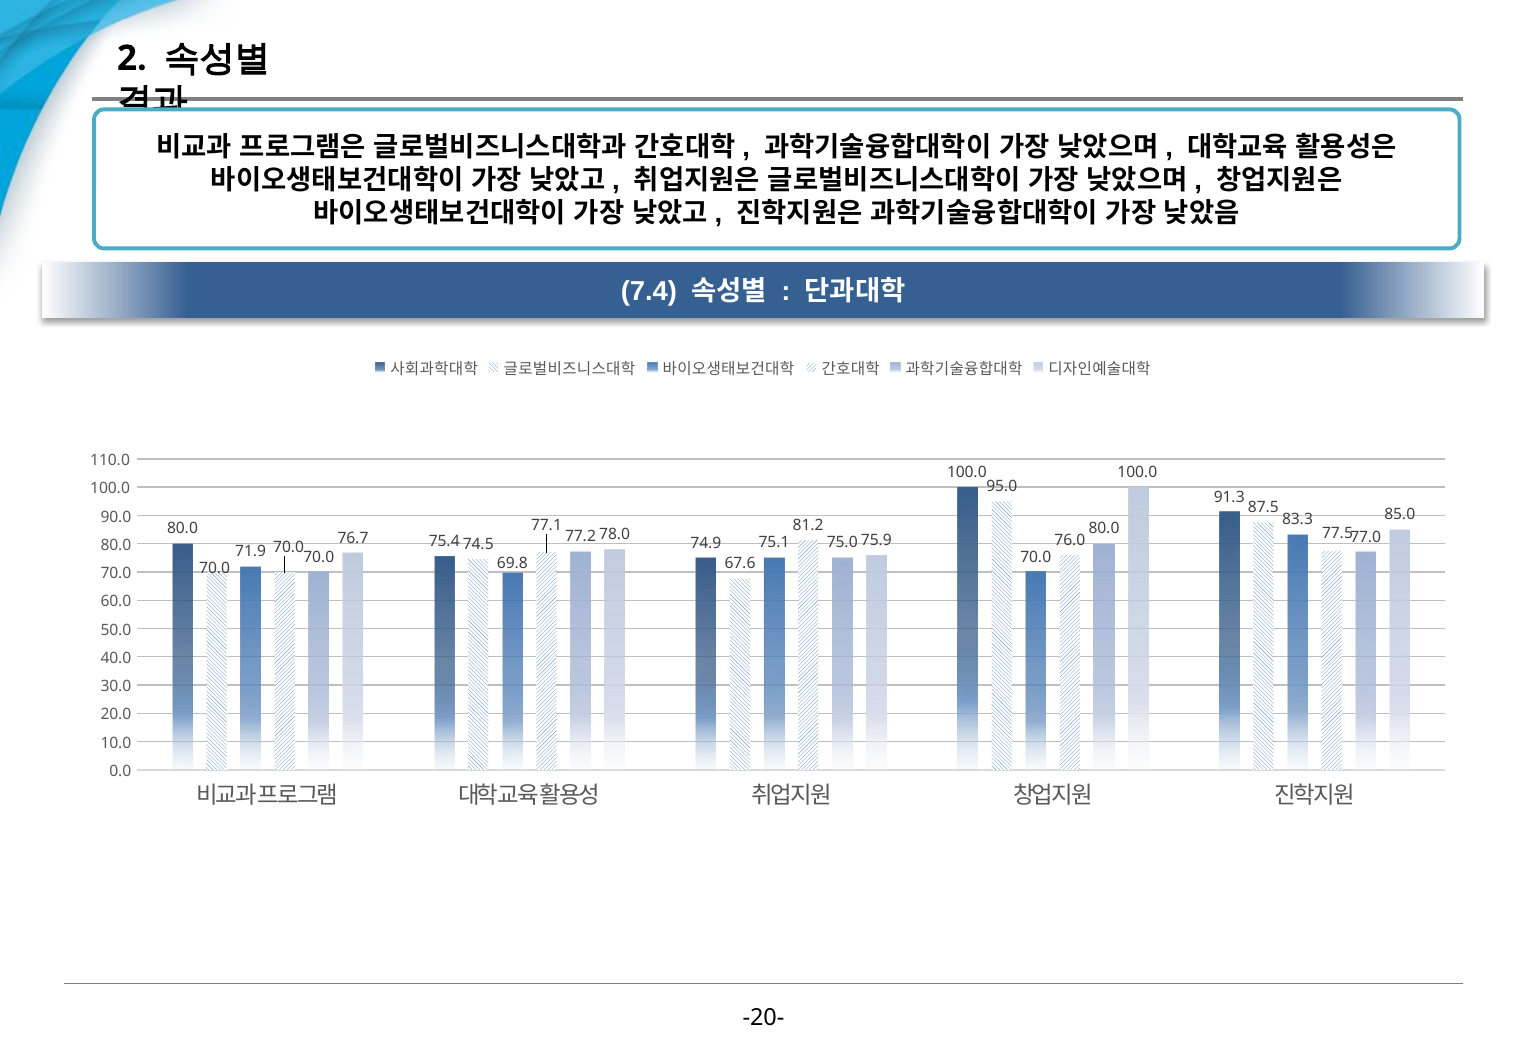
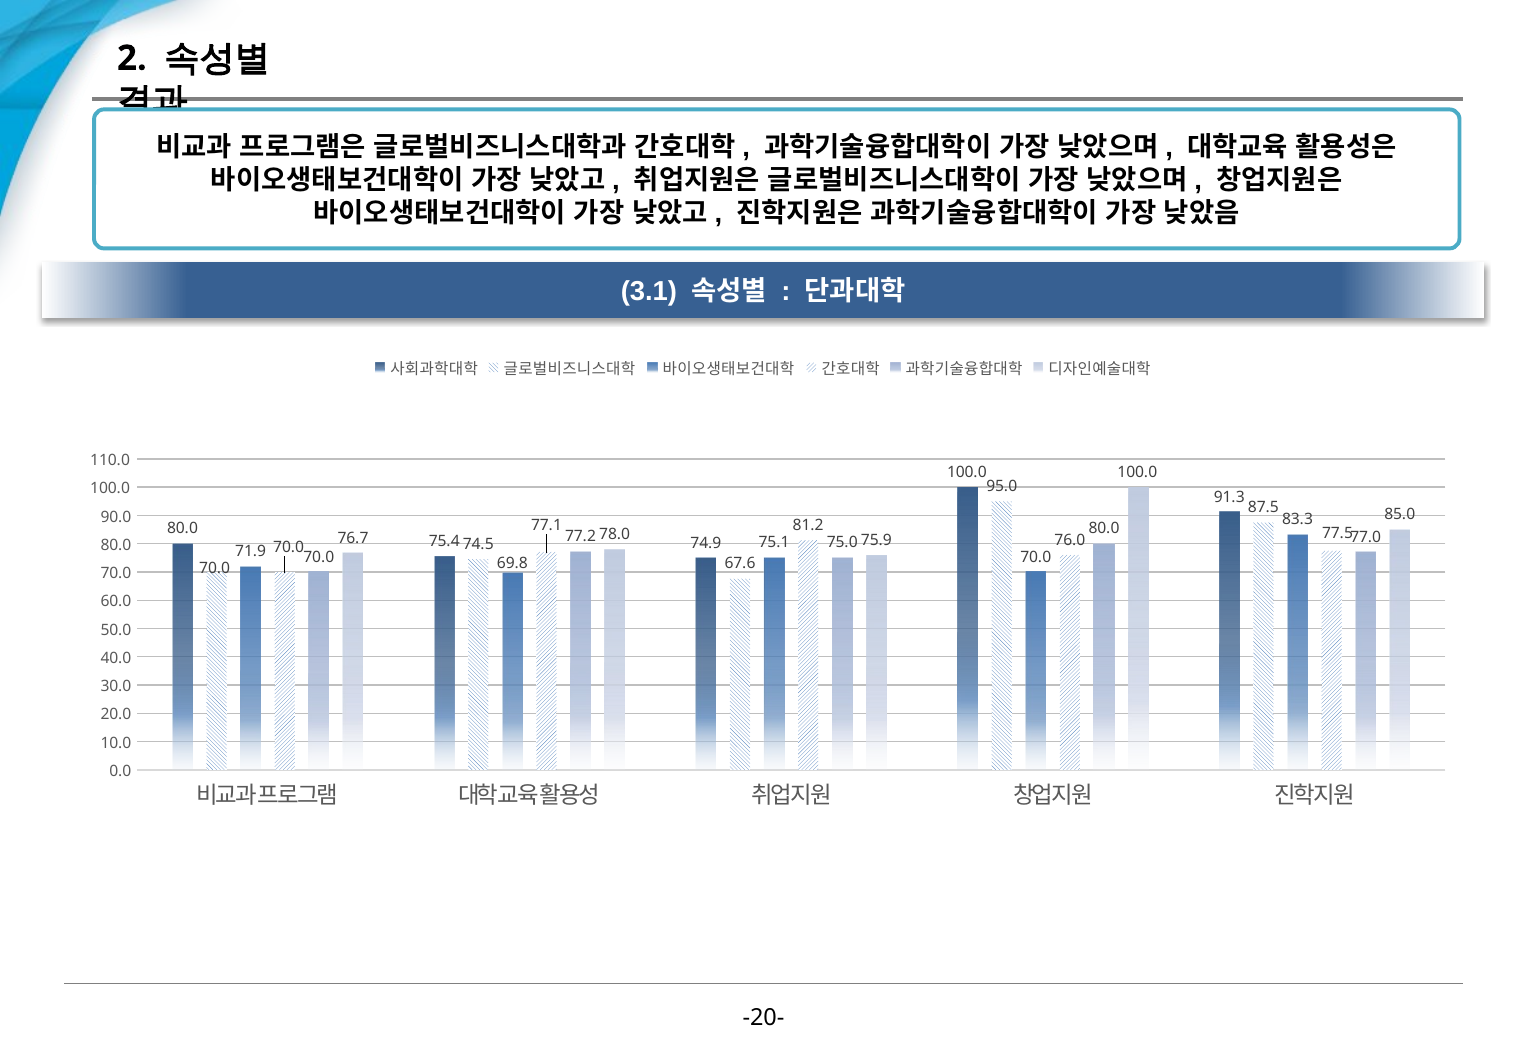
7.4: 7.4 -> 3.1 (649, 292)
